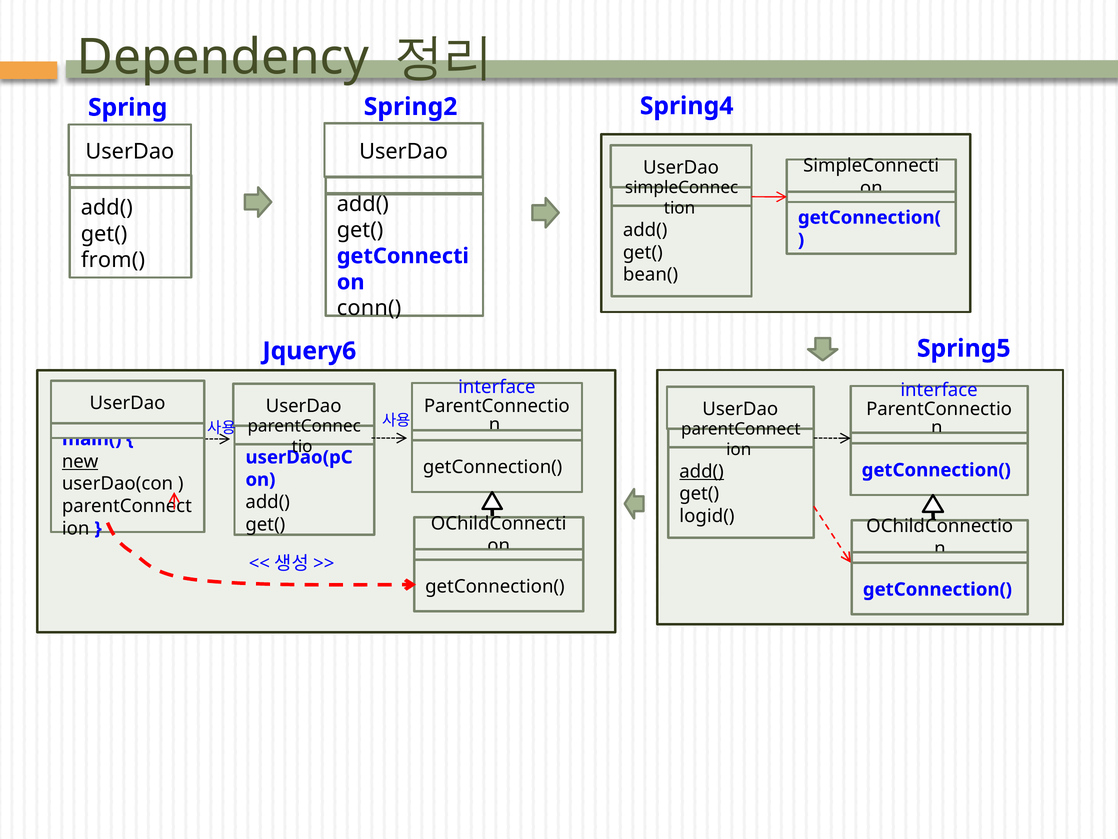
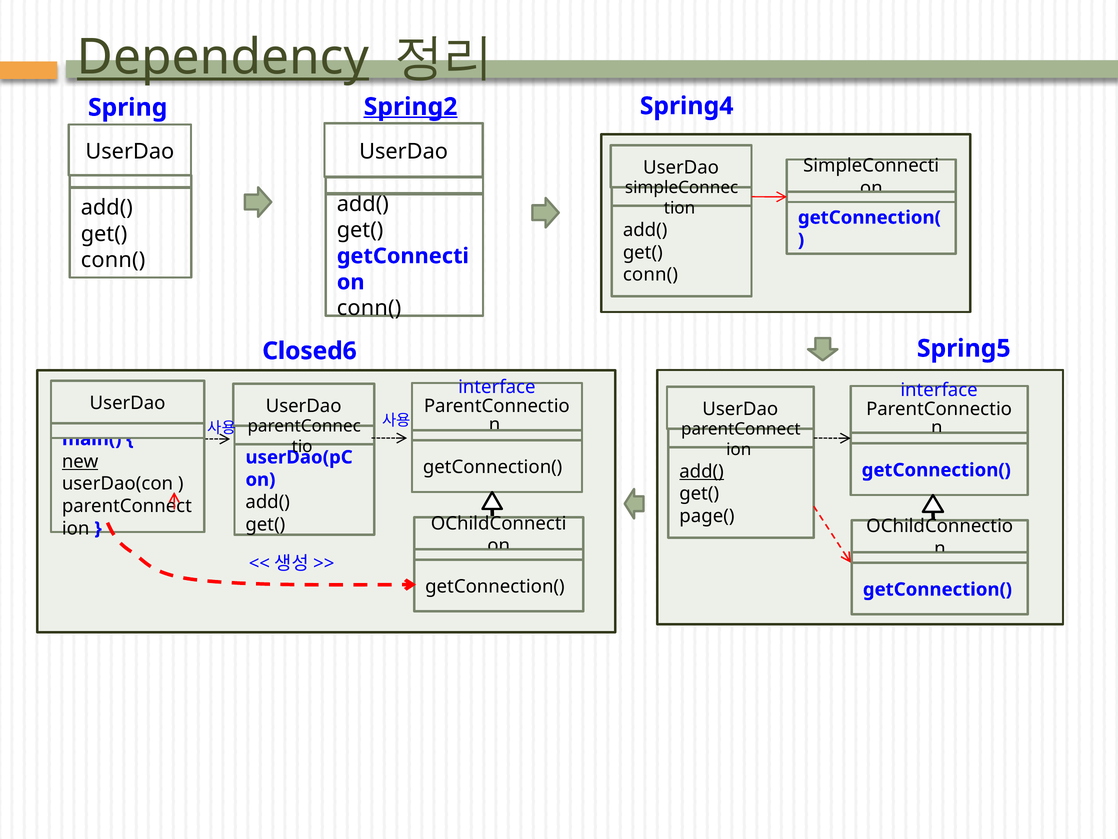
Dependency underline: none -> present (223, 57)
Spring2 underline: none -> present (411, 107)
from(: from( -> conn( (113, 260)
bean(: bean( -> conn( (650, 275)
Jquery6: Jquery6 -> Closed6 (309, 351)
logid(: logid( -> page( (707, 516)
